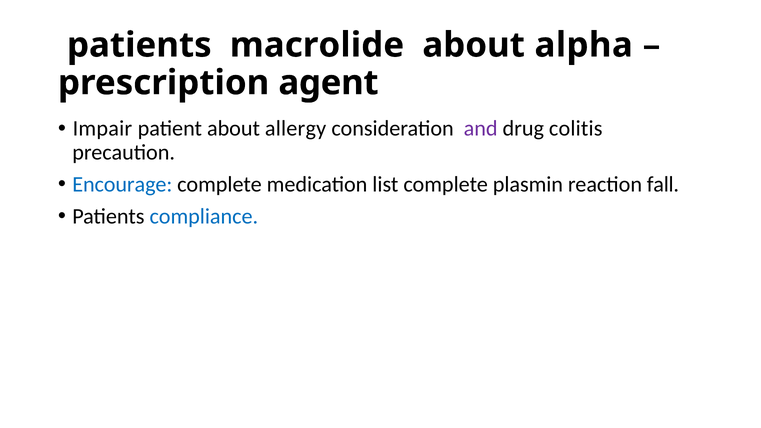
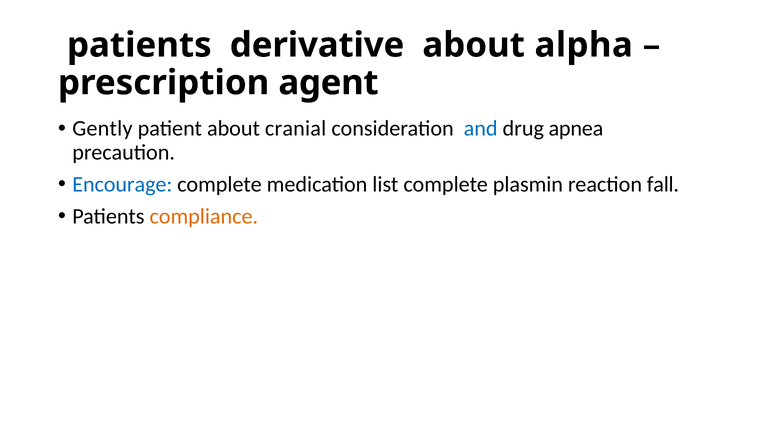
macrolide: macrolide -> derivative (317, 45)
Impair: Impair -> Gently (102, 129)
allergy: allergy -> cranial (296, 129)
and colour: purple -> blue (481, 129)
colitis: colitis -> apnea (576, 129)
compliance colour: blue -> orange (204, 216)
